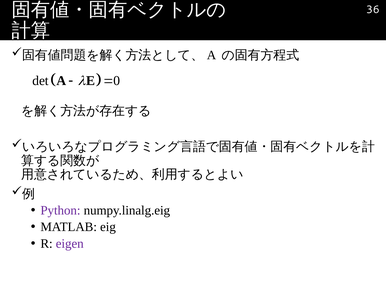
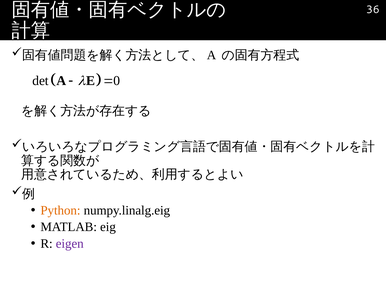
Python colour: purple -> orange (60, 210)
